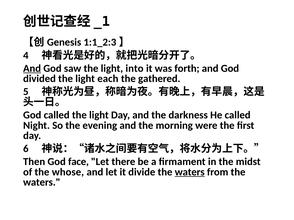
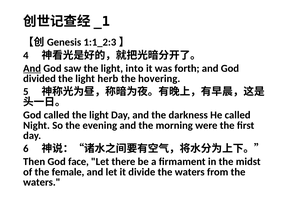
each: each -> herb (108, 79)
gathered: gathered -> hovering (159, 79)
whose: whose -> female (68, 172)
waters underline: present -> none (190, 172)
